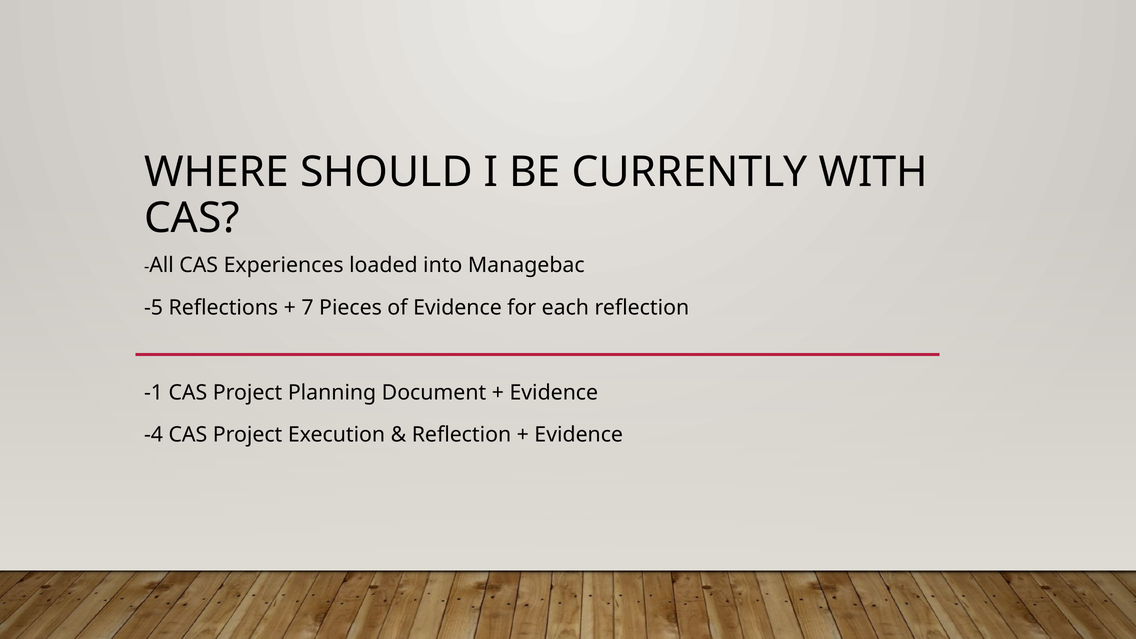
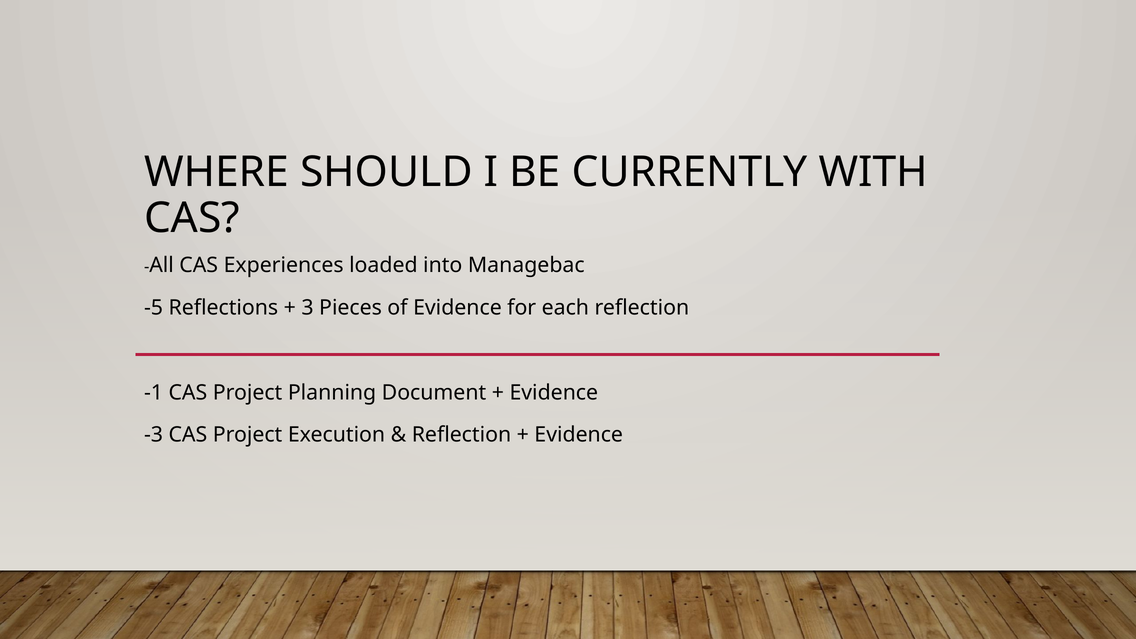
7: 7 -> 3 (307, 307)
-4: -4 -> -3 (154, 435)
